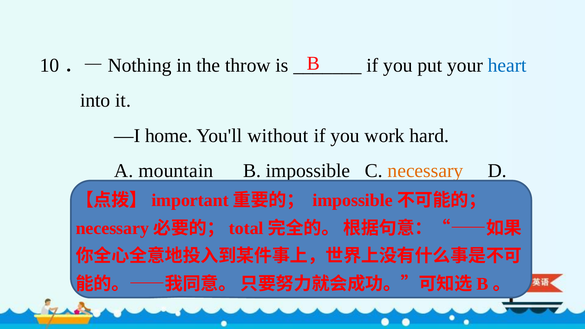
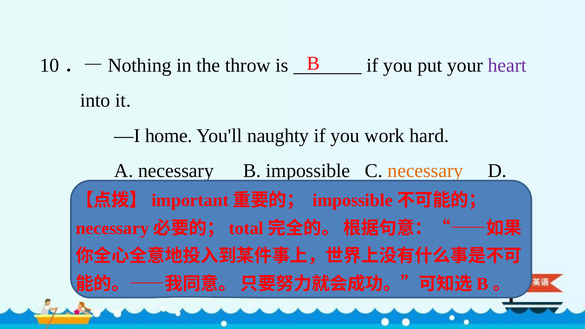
heart colour: blue -> purple (507, 65)
without: without -> naughty (278, 136)
A mountain: mountain -> necessary (176, 171)
